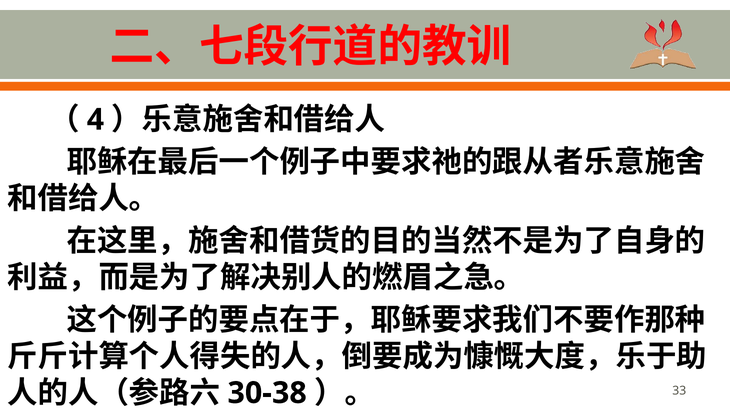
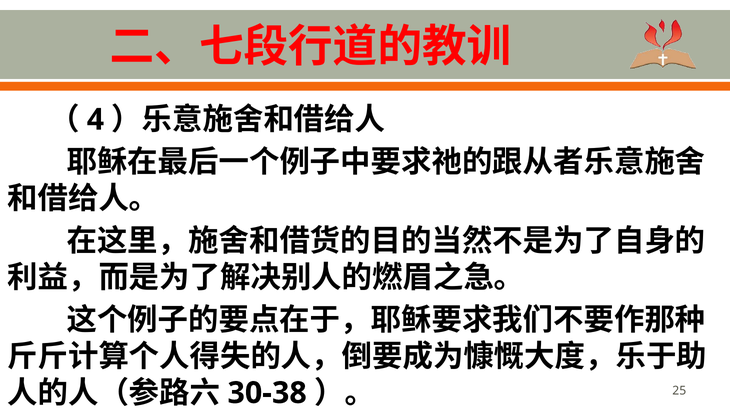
33: 33 -> 25 (679, 391)
